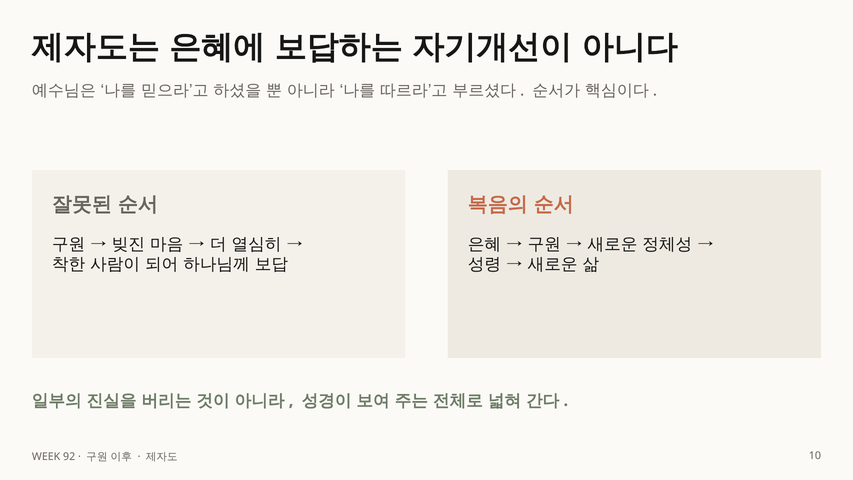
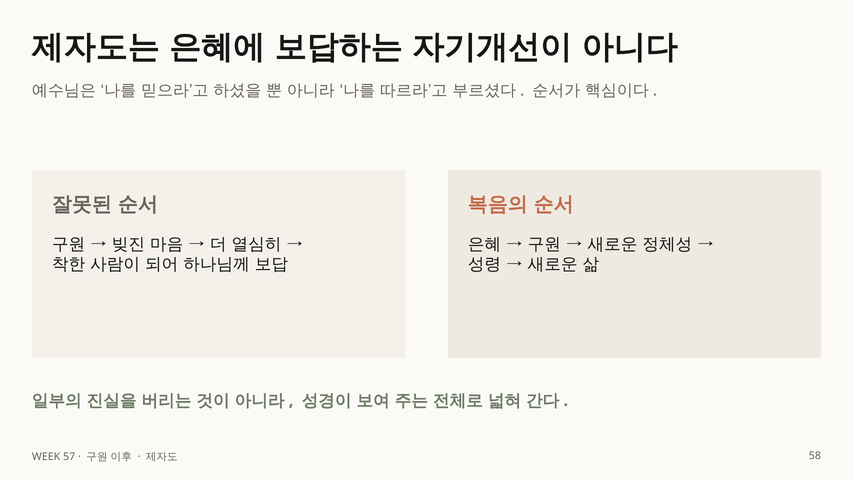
92: 92 -> 57 (69, 457)
10: 10 -> 58 (815, 455)
